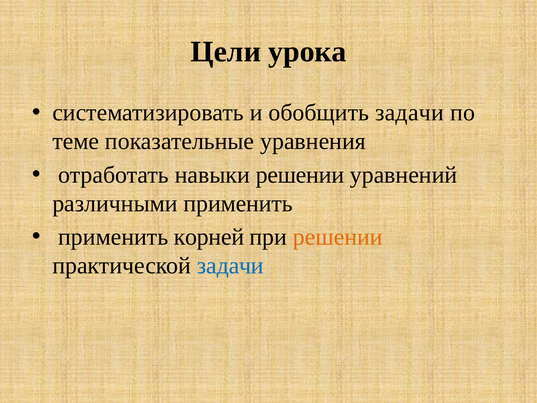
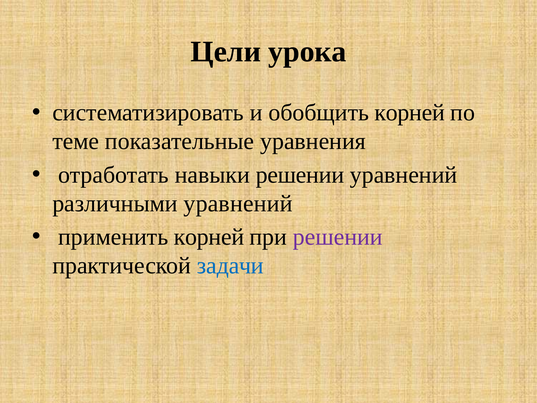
обобщить задачи: задачи -> корней (410, 113)
различными применить: применить -> уравнений (238, 203)
решении colour: orange -> purple (338, 237)
